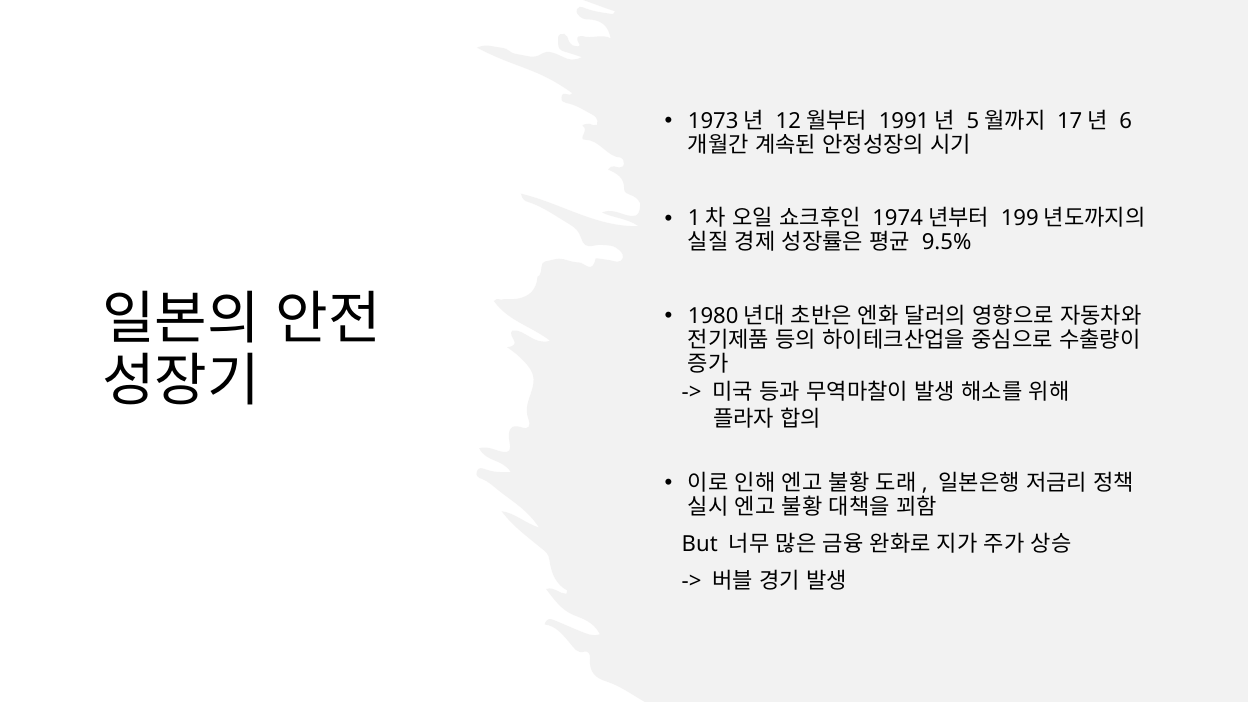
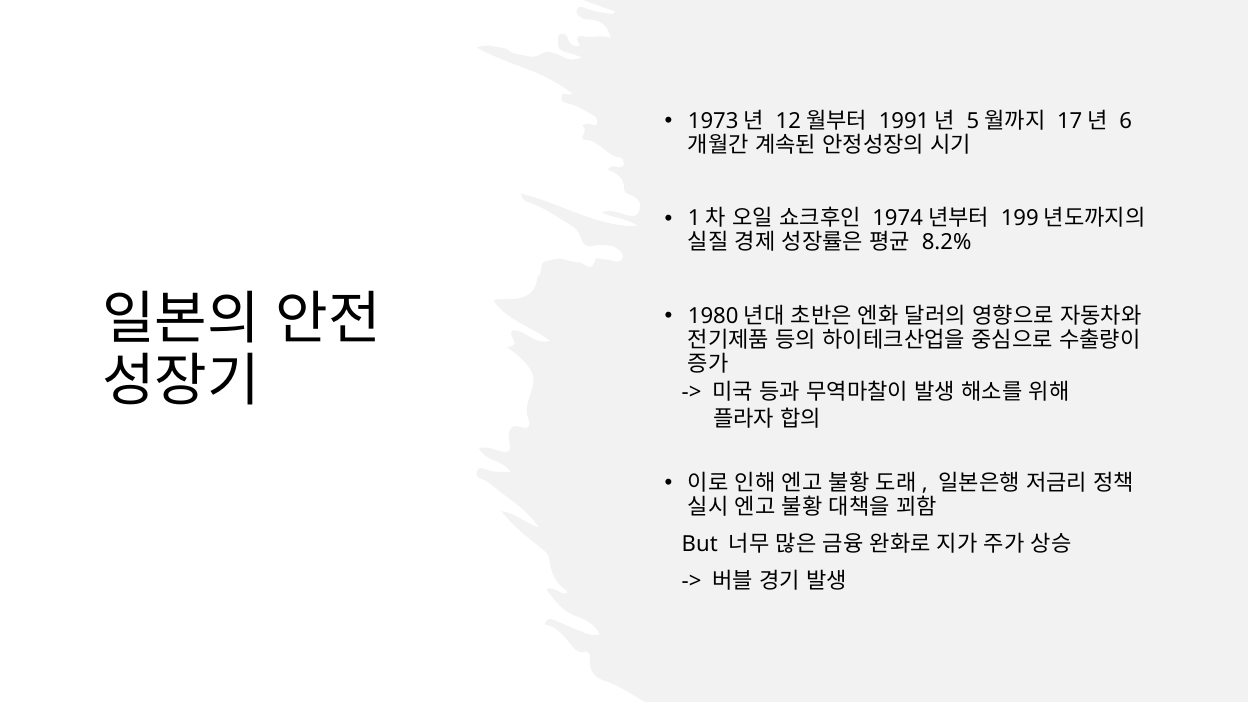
9.5%: 9.5% -> 8.2% (947, 243)
